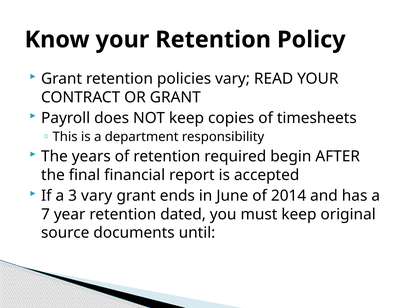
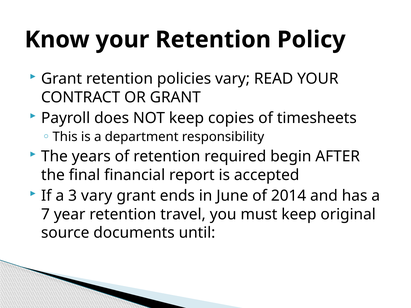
dated: dated -> travel (183, 214)
